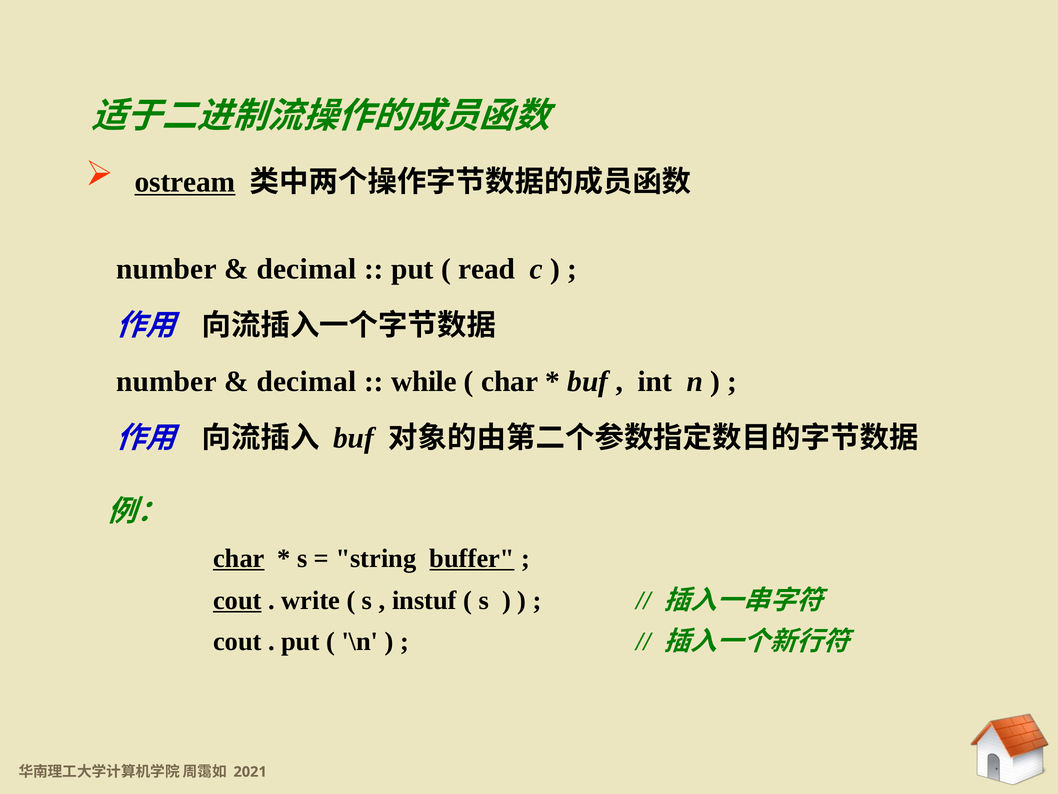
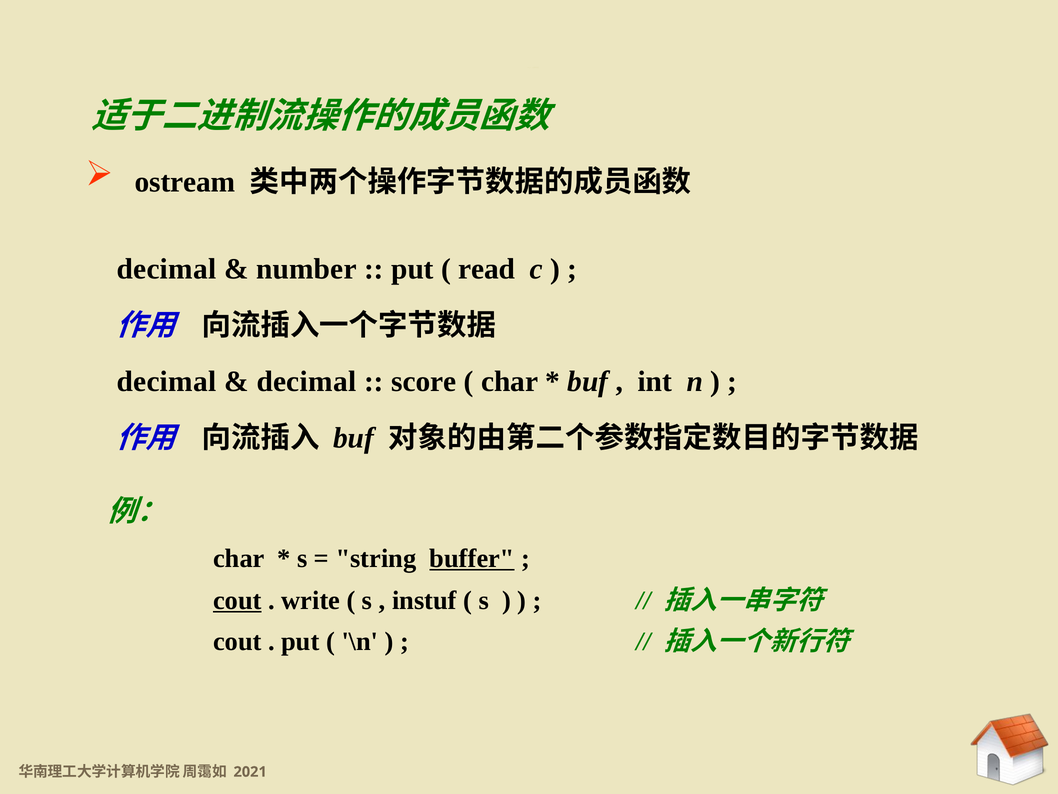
ostream underline: present -> none (185, 182)
number: number -> decimal (166, 269)
decimal: decimal -> number (306, 269)
number: number -> decimal (166, 382)
while: while -> score (424, 382)
char underline: present -> none (239, 558)
